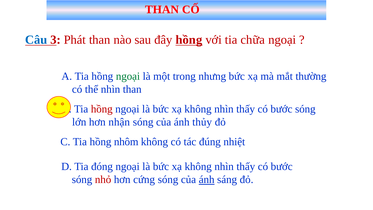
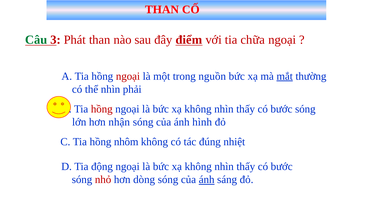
Câu colour: blue -> green (36, 40)
đây hồng: hồng -> điểm (189, 40)
ngoại colour: green -> red (128, 76)
nhưng: nhưng -> nguồn (212, 76)
mắt underline: none -> present (285, 76)
nhìn than: than -> phải (132, 89)
thủy: thủy -> hình (202, 122)
đóng: đóng -> động (102, 166)
cứng: cứng -> dòng (144, 179)
